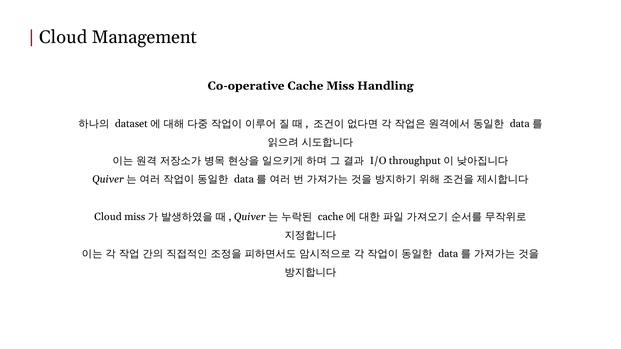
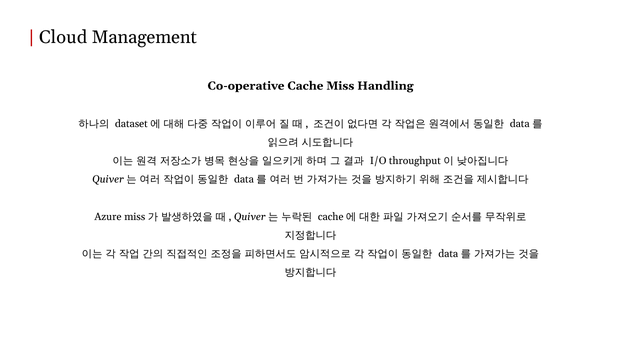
Cloud: Cloud -> Azure (108, 217)
